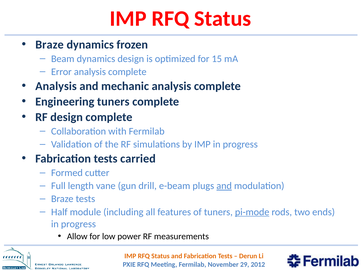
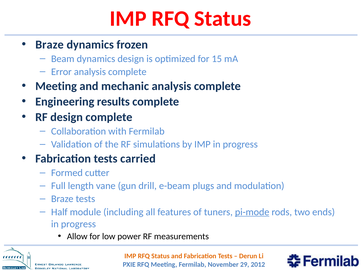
Analysis: Analysis -> Meeting (56, 86)
Engineering tuners: tuners -> results (113, 102)
and underline: present -> none (224, 186)
